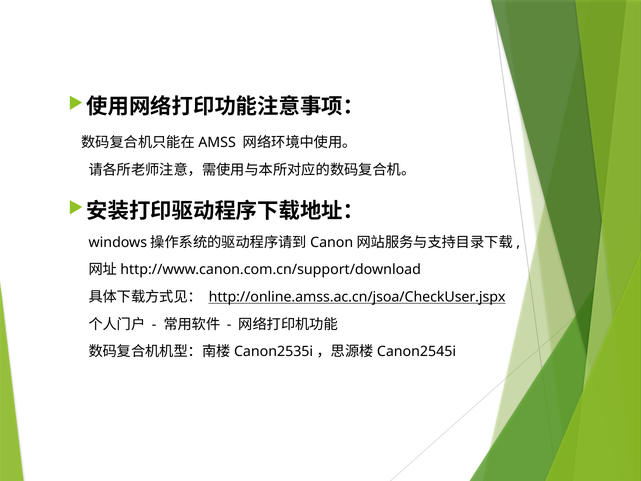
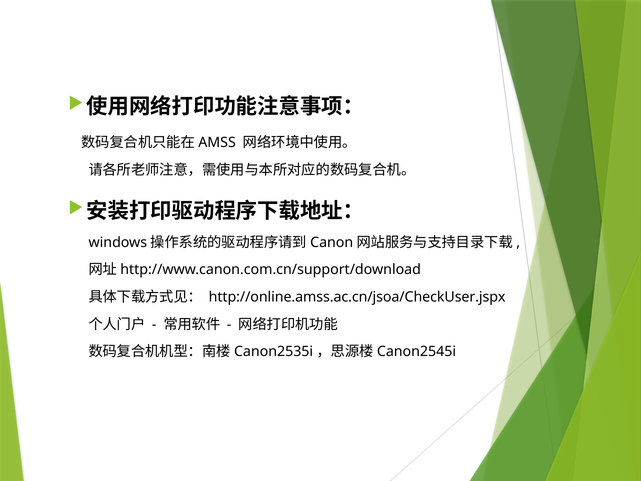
http://online.amss.ac.cn/jsoa/CheckUser.jspx underline: present -> none (357, 297)
